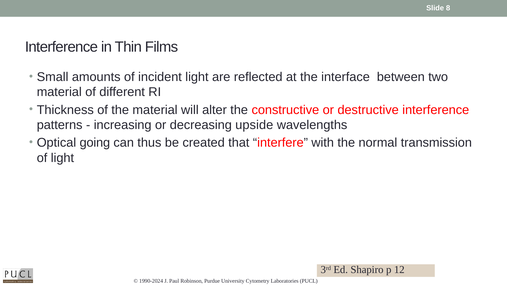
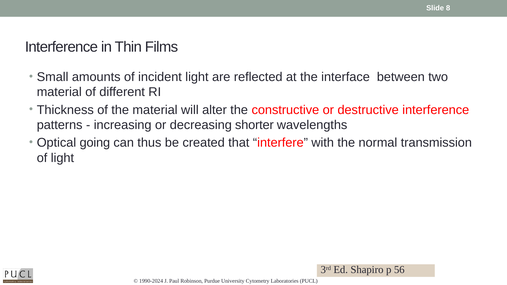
upside: upside -> shorter (254, 125)
12: 12 -> 56 (399, 270)
